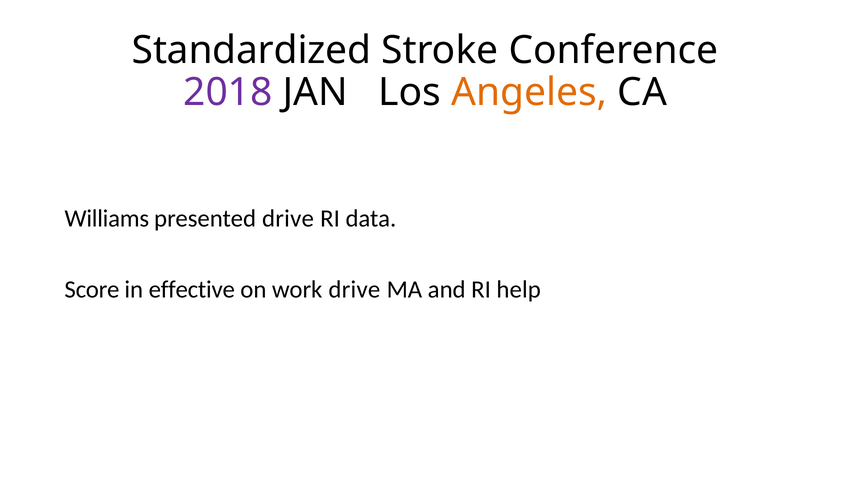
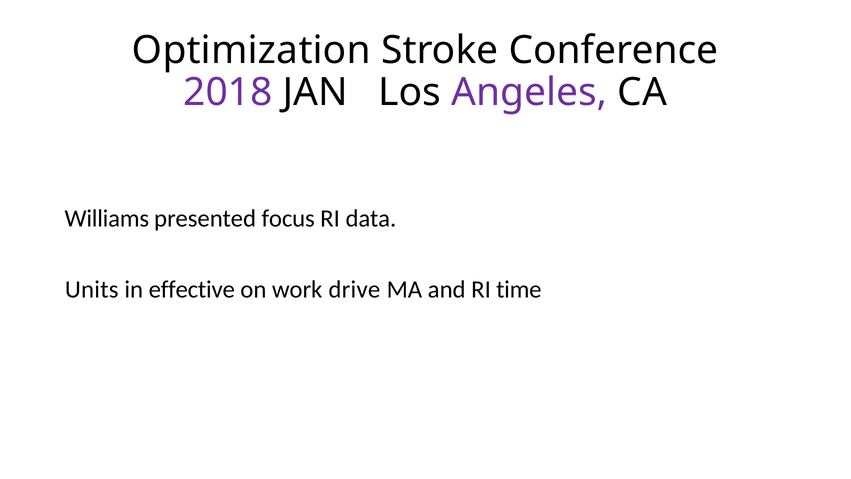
Standardized: Standardized -> Optimization (251, 50)
Angeles colour: orange -> purple (529, 93)
presented drive: drive -> focus (288, 218)
Score: Score -> Units (92, 290)
help: help -> time (519, 290)
